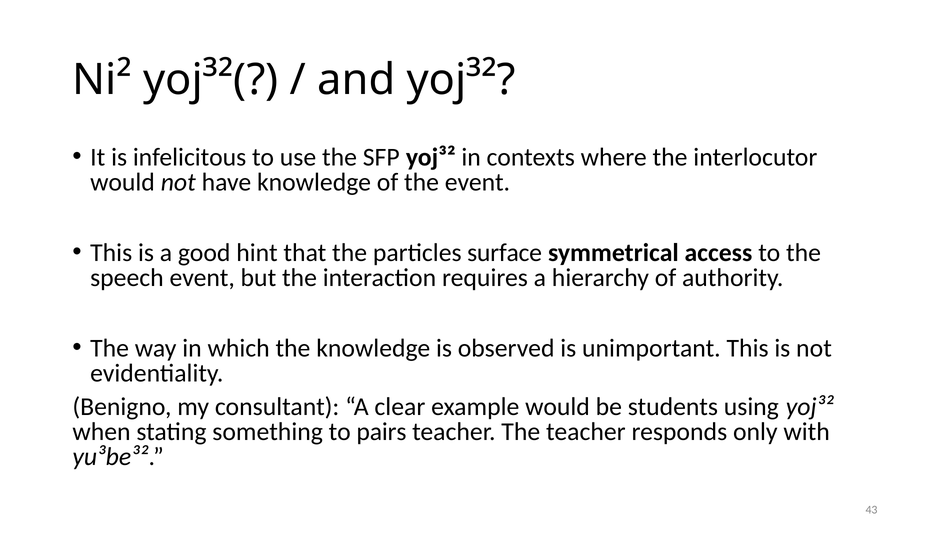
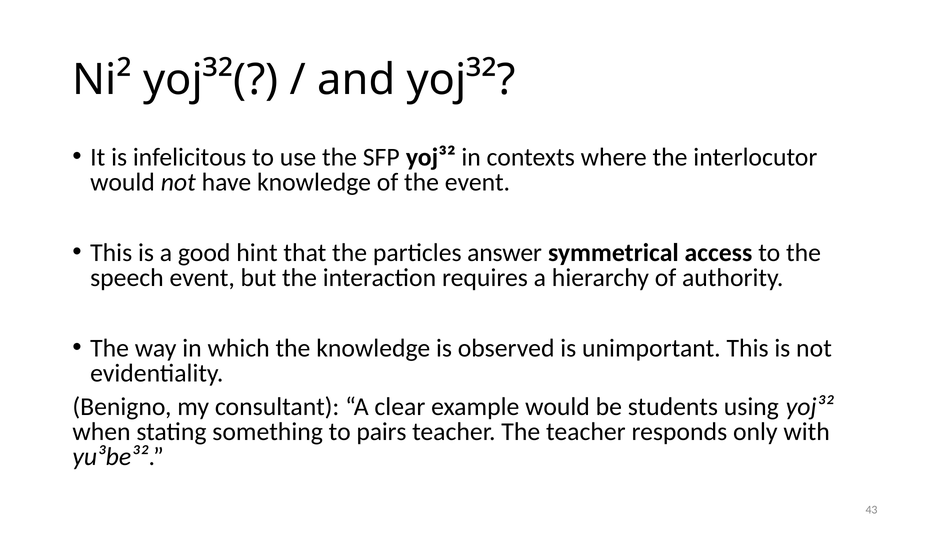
surface: surface -> answer (505, 253)
